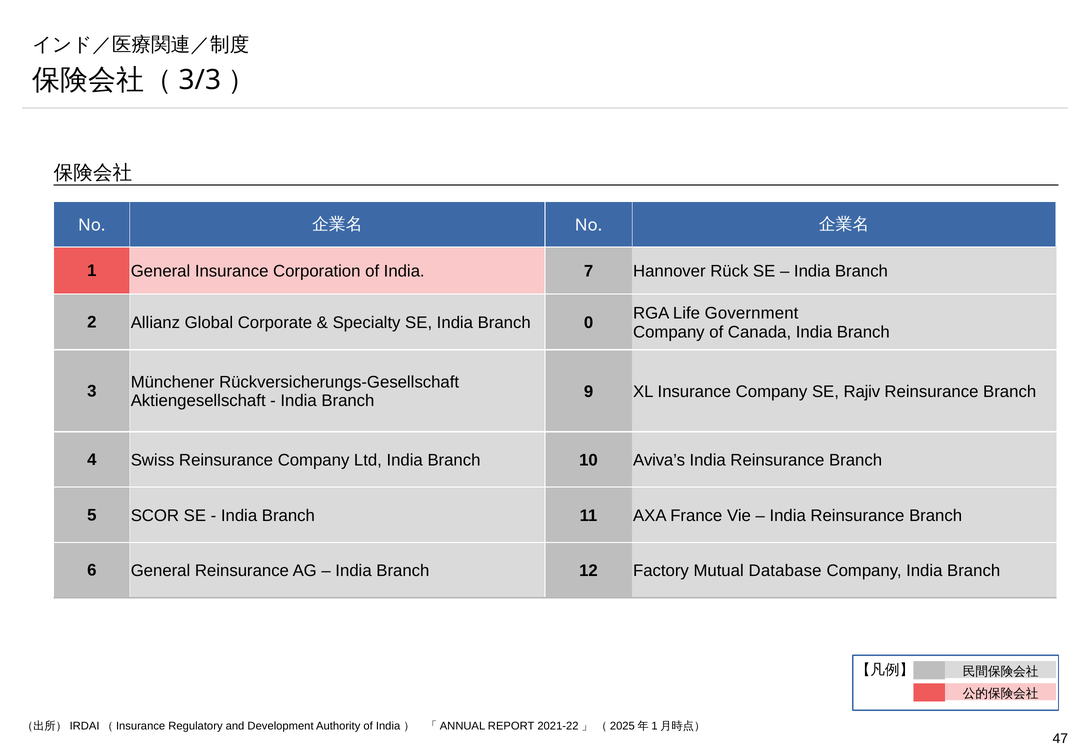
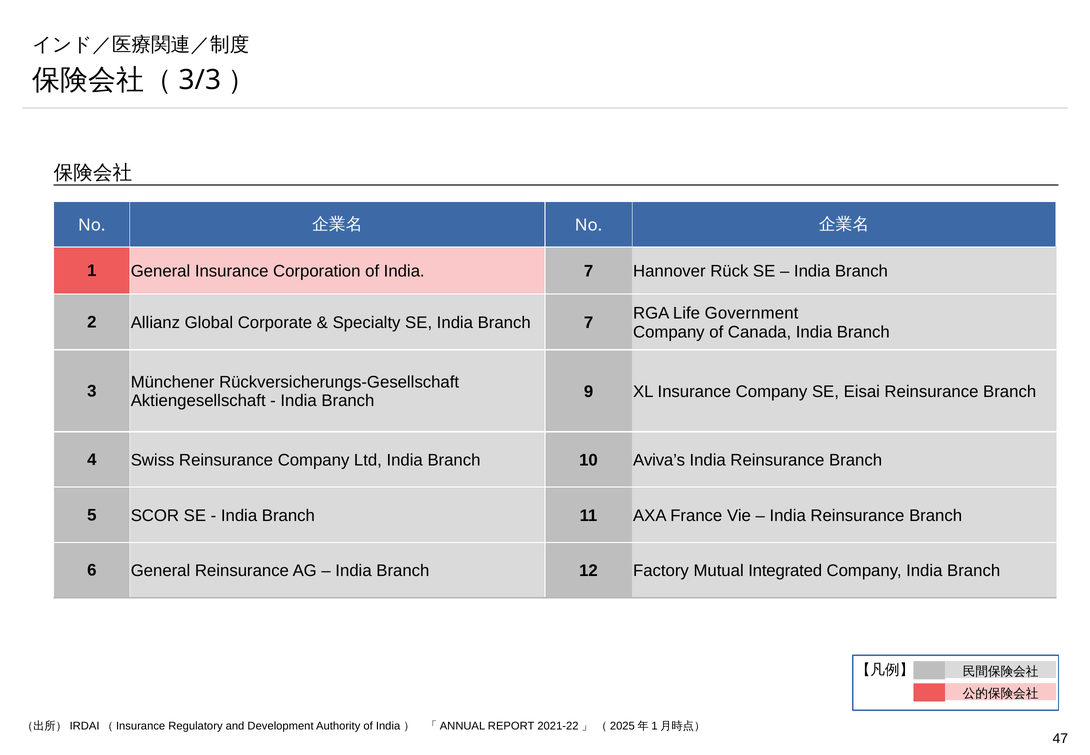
Branch 0: 0 -> 7 (589, 323)
Rajiv: Rajiv -> Eisai (862, 391)
Database: Database -> Integrated (785, 571)
